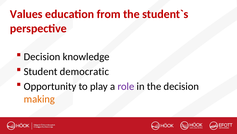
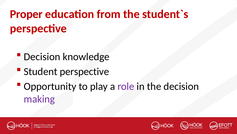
Values: Values -> Proper (26, 14)
Student democratic: democratic -> perspective (84, 71)
making colour: orange -> purple (39, 99)
